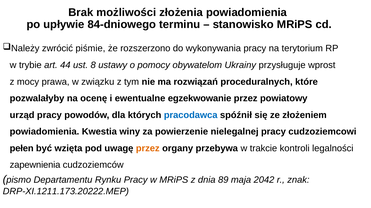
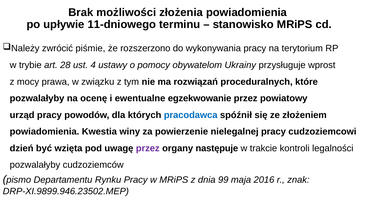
84-dniowego: 84-dniowego -> 11-dniowego (122, 25)
44: 44 -> 28 (65, 65)
8: 8 -> 4 (93, 65)
pełen: pełen -> dzień (22, 149)
przez colour: orange -> purple (148, 149)
przebywa: przebywa -> następuje (217, 149)
zapewnienia: zapewnienia -> pozwalałyby (35, 165)
89: 89 -> 99 (223, 180)
2042: 2042 -> 2016 (264, 180)
DRP-XI.1211.173.20222.MEP: DRP-XI.1211.173.20222.MEP -> DRP-XI.9899.946.23502.MEP (66, 192)
